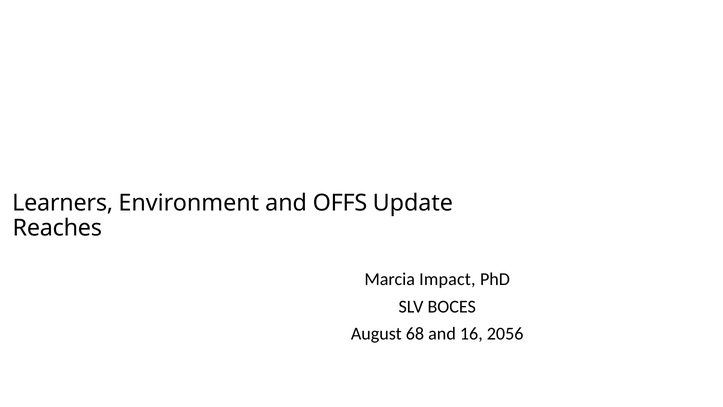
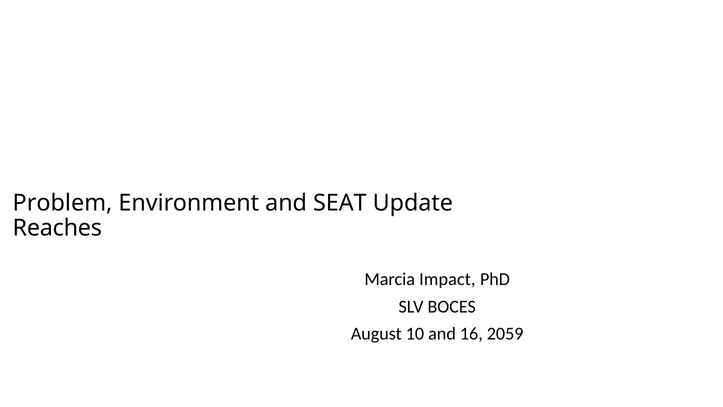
Learners: Learners -> Problem (62, 203)
OFFS: OFFS -> SEAT (340, 203)
68: 68 -> 10 (415, 333)
2056: 2056 -> 2059 (505, 333)
